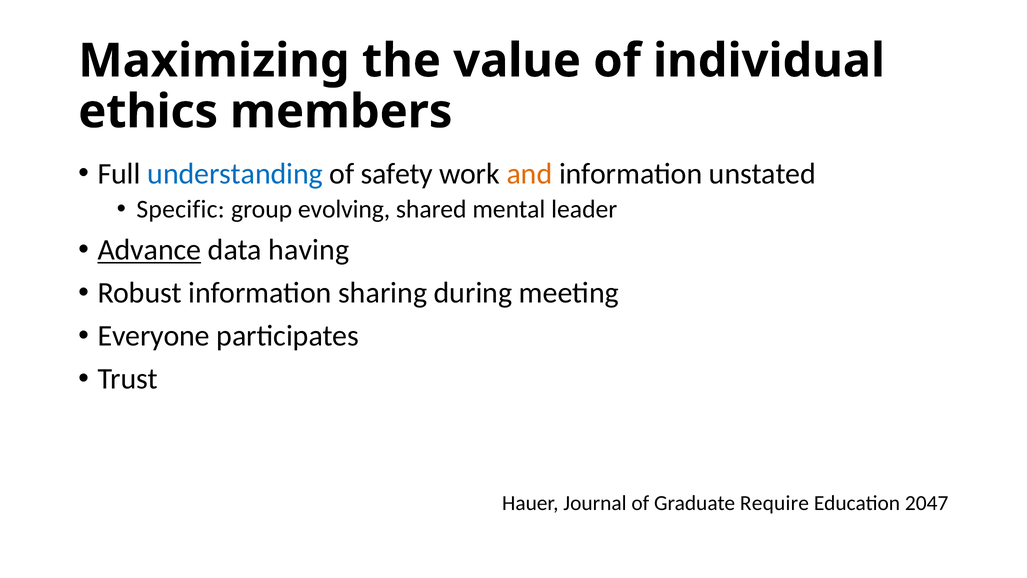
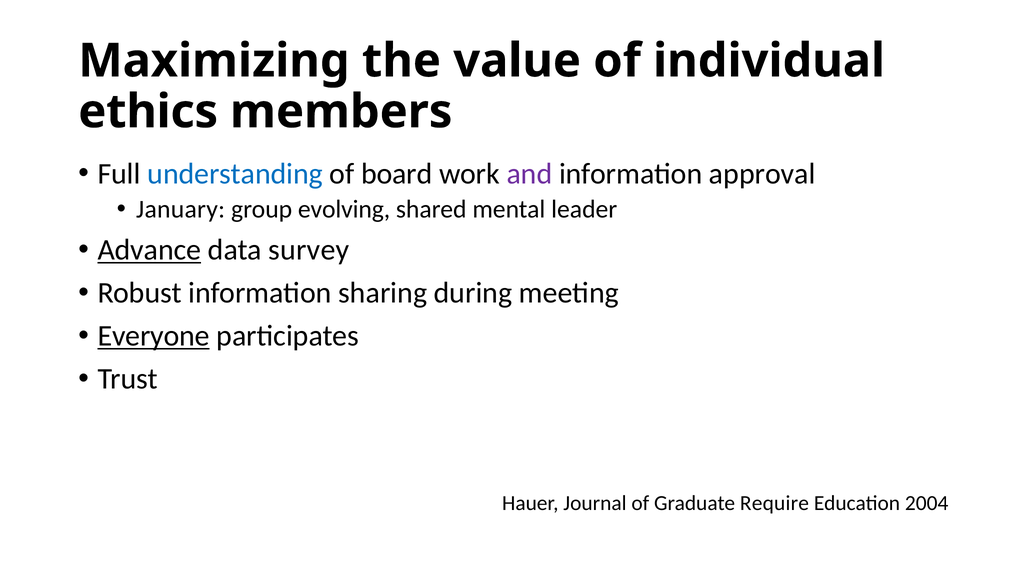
safety: safety -> board (397, 174)
and colour: orange -> purple (530, 174)
unstated: unstated -> approval (762, 174)
Specific: Specific -> January (181, 209)
having: having -> survey (309, 250)
Everyone underline: none -> present (154, 336)
2047: 2047 -> 2004 (927, 503)
